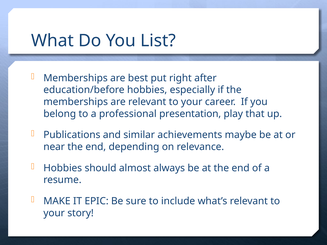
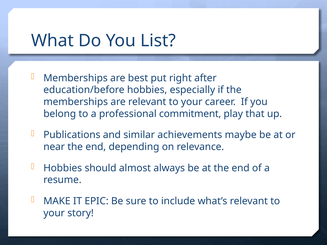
presentation: presentation -> commitment (190, 114)
